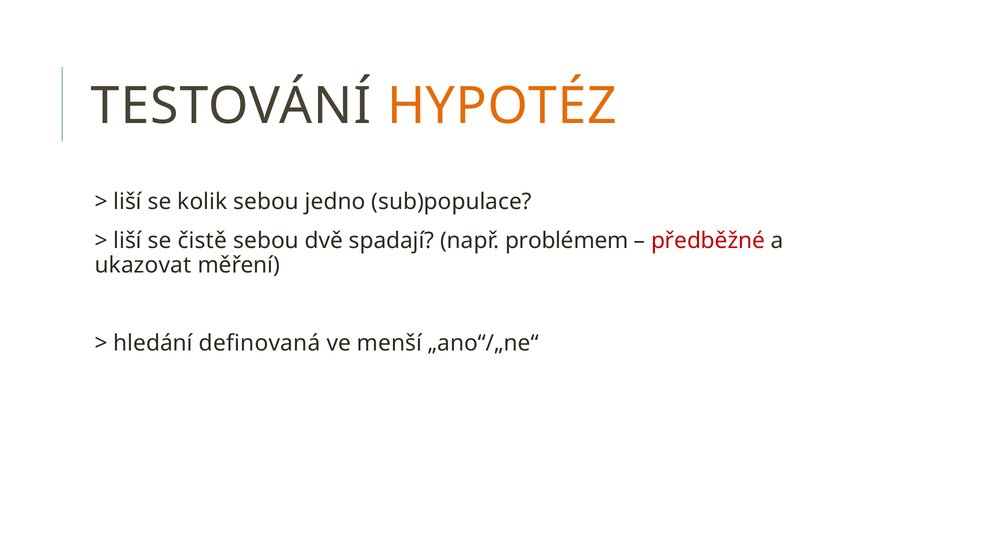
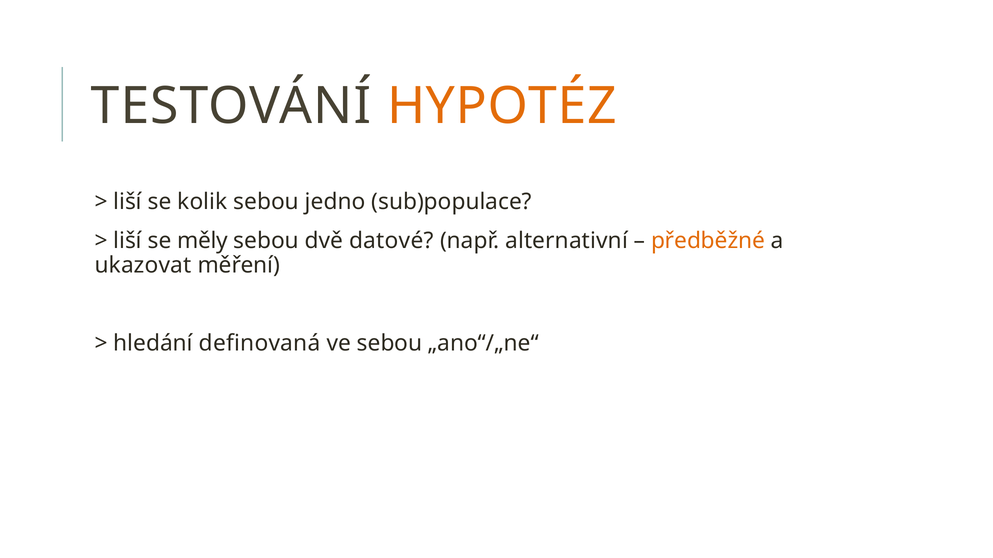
čistě: čistě -> měly (203, 241)
spadají: spadají -> datové (391, 241)
problémem: problémem -> alternativní (567, 241)
předběžné colour: red -> orange (708, 241)
ve menší: menší -> sebou (390, 344)
